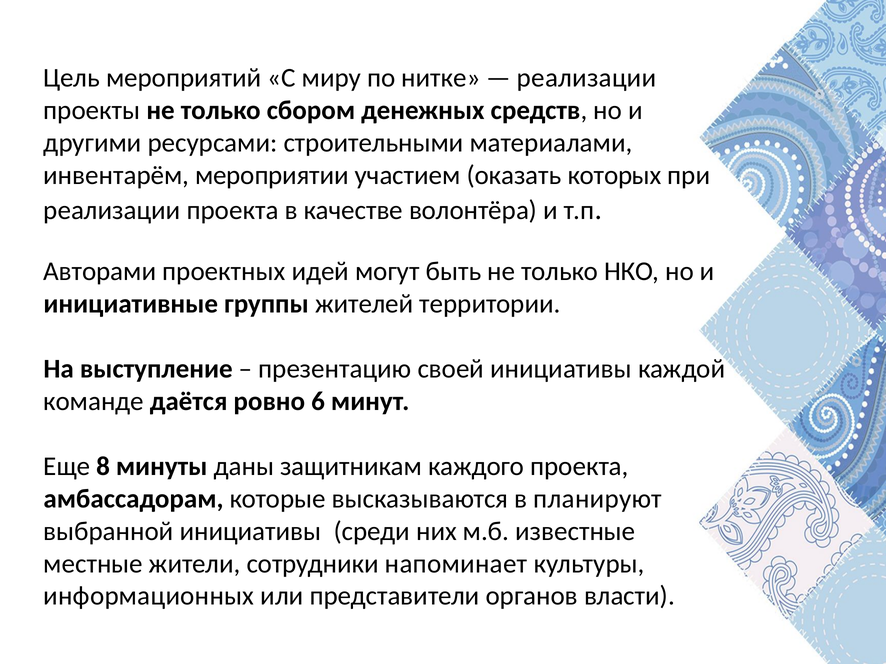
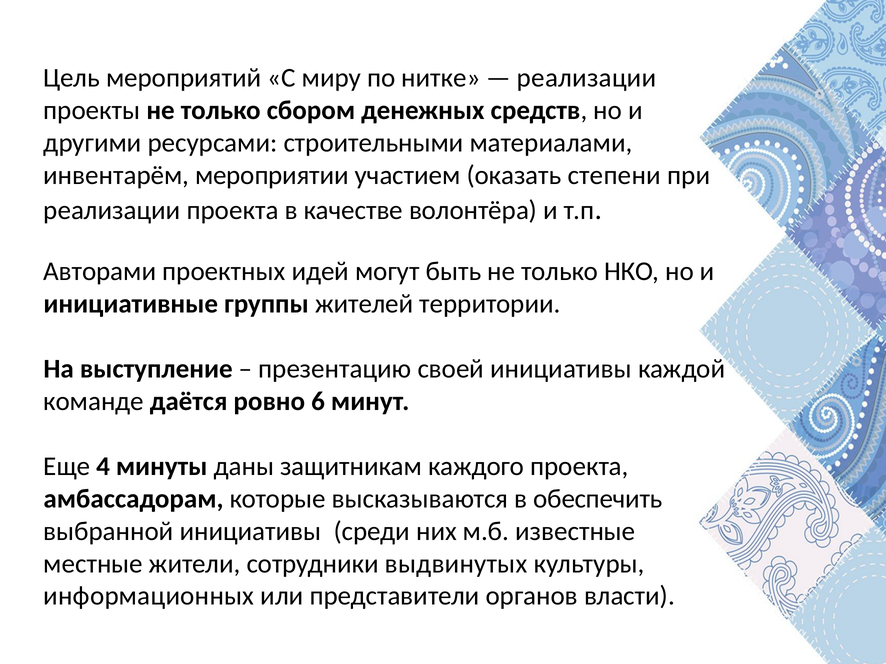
которых: которых -> степени (614, 175)
8: 8 -> 4 (103, 467)
планируют: планируют -> обеспечить (598, 499)
напоминает: напоминает -> выдвинутых (456, 564)
